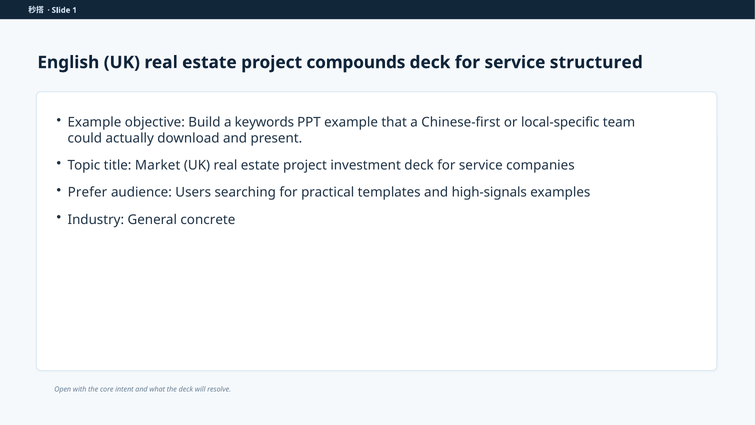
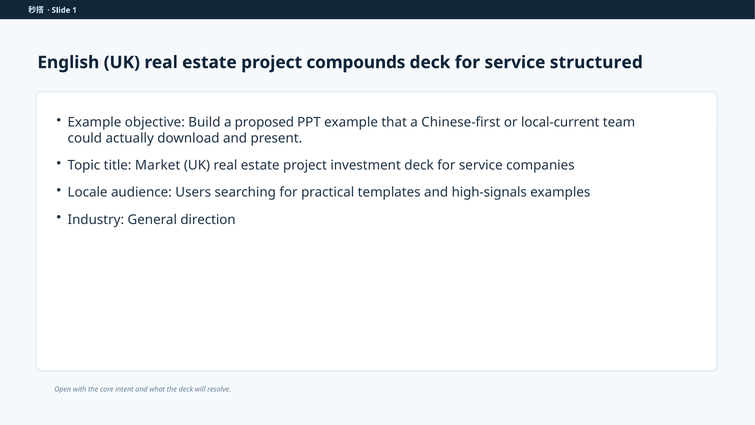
keywords: keywords -> proposed (264, 122)
local-specific: local-specific -> local-current (560, 122)
Prefer: Prefer -> Locale (88, 192)
concrete: concrete -> direction (208, 219)
